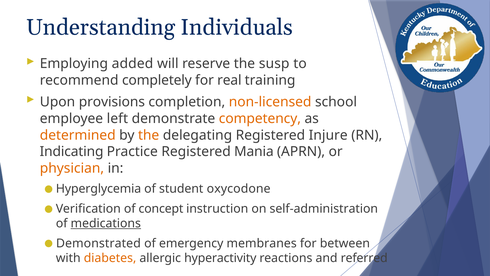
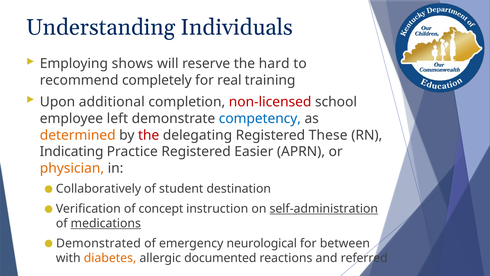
added: added -> shows (132, 64)
susp: susp -> hard (274, 64)
provisions: provisions -> additional (112, 102)
non-licensed colour: orange -> red (270, 102)
competency colour: orange -> blue (260, 118)
the colour: orange -> red (149, 135)
Injure: Injure -> These (328, 135)
Mania: Mania -> Easier (254, 151)
Hyperglycemia: Hyperglycemia -> Collaboratively (98, 189)
oxycodone: oxycodone -> destination (239, 189)
self-administration underline: none -> present (324, 208)
membranes: membranes -> neurological (262, 243)
hyperactivity: hyperactivity -> documented (220, 258)
